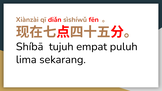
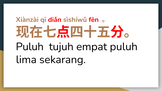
Shíbā: Shíbā -> Puluh (30, 47)
